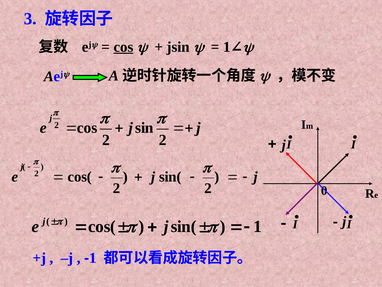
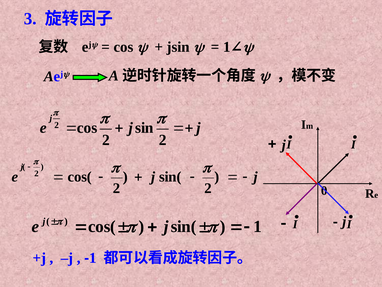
cos underline: present -> none (123, 47)
